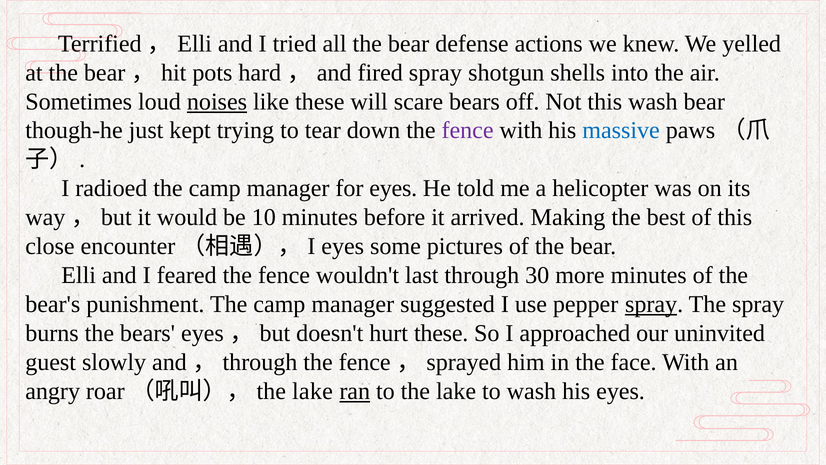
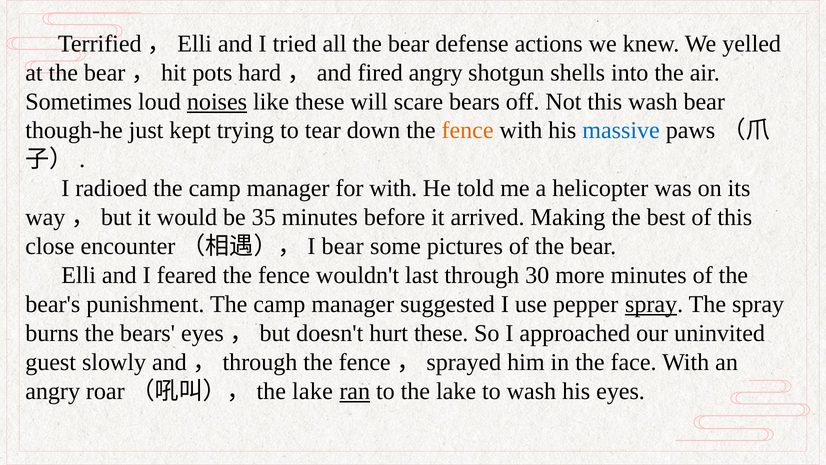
fired spray: spray -> angry (436, 73)
fence colour: purple -> orange (468, 130)
for eyes: eyes -> with (393, 188)
10: 10 -> 35 (264, 217)
I eyes: eyes -> bear (343, 246)
